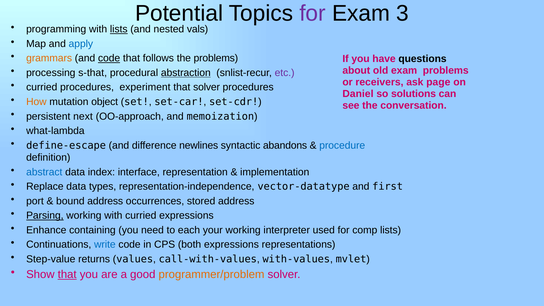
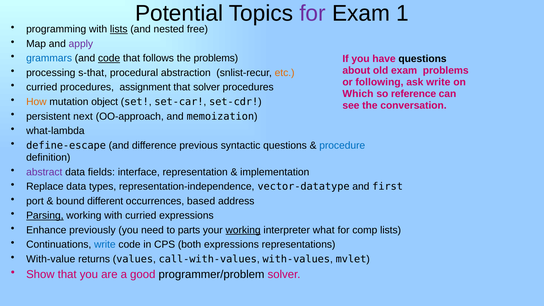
3: 3 -> 1 (403, 13)
vals: vals -> free (197, 29)
apply colour: blue -> purple (81, 44)
grammars colour: orange -> blue (49, 58)
abstraction underline: present -> none (186, 73)
etc colour: purple -> orange (285, 73)
receivers: receivers -> following (379, 82)
ask page: page -> write (438, 82)
experiment: experiment -> assignment (145, 87)
Daniel: Daniel -> Which (358, 94)
solutions: solutions -> reference (414, 94)
newlines: newlines -> previous (199, 145)
syntactic abandons: abandons -> questions (285, 145)
abstract colour: blue -> purple (44, 172)
index: index -> fields (101, 172)
bound address: address -> different (105, 201)
stored: stored -> based (201, 201)
containing: containing -> previously (92, 230)
each: each -> parts (189, 230)
working underline: none -> present (243, 230)
used: used -> what (324, 230)
Step-value: Step-value -> With-value (51, 259)
that underline: present -> none (67, 274)
programmer/problem colour: orange -> black (211, 274)
